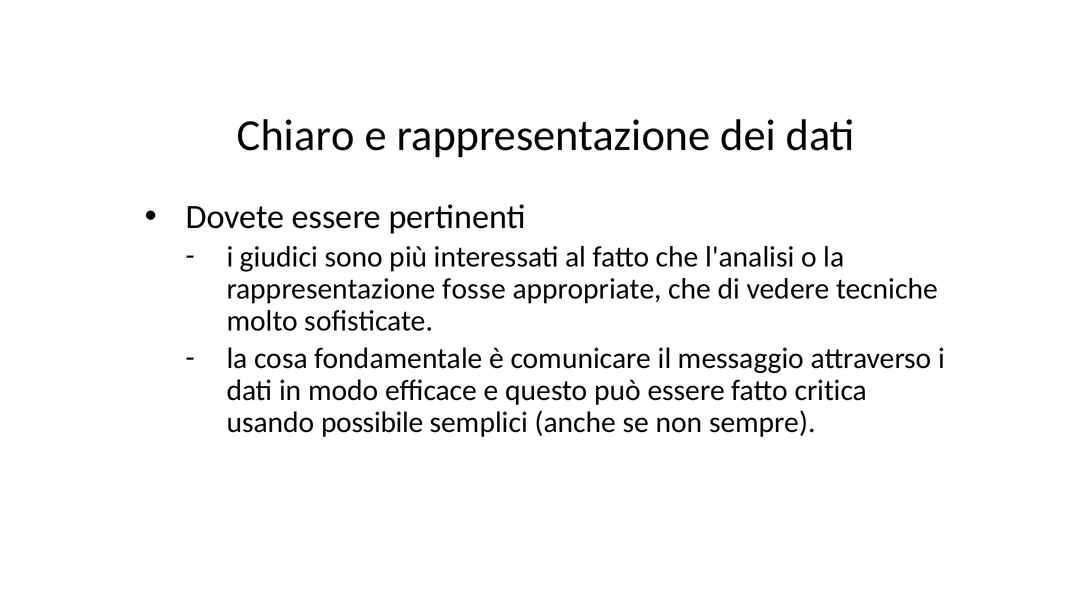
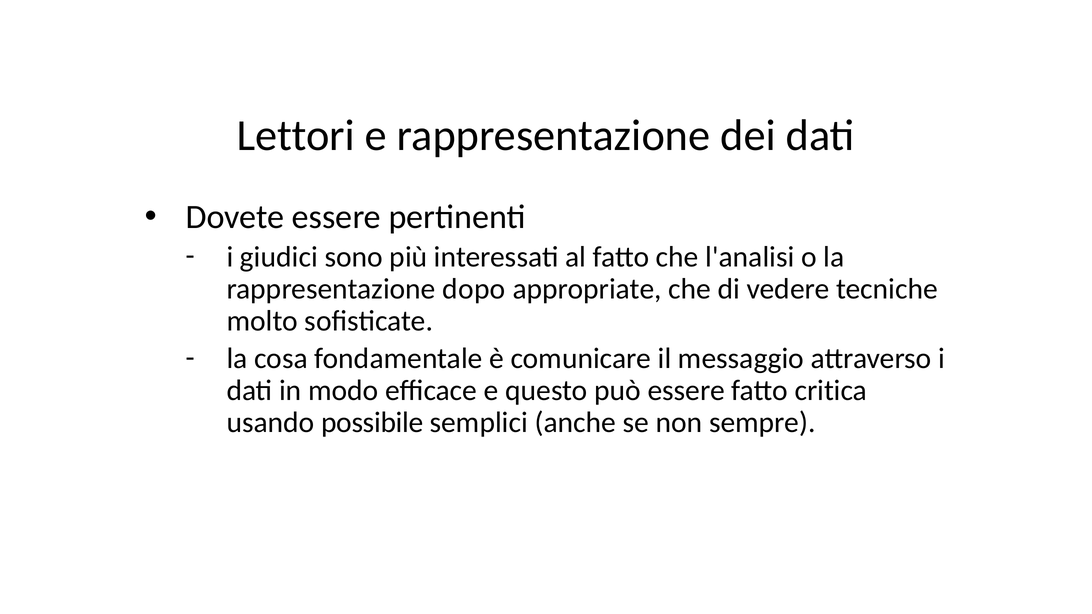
Chiaro: Chiaro -> Lettori (296, 136)
fosse: fosse -> dopo (474, 289)
